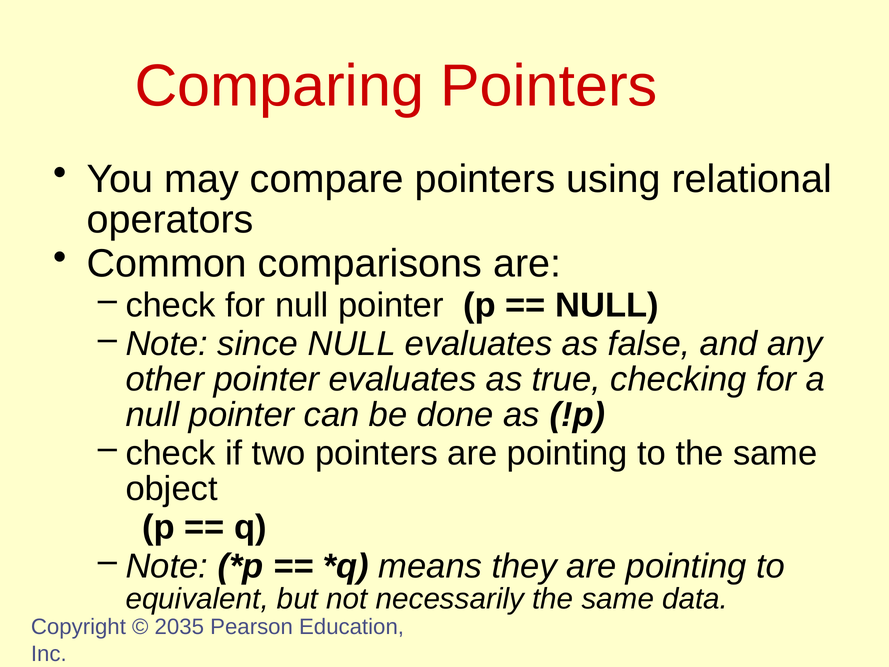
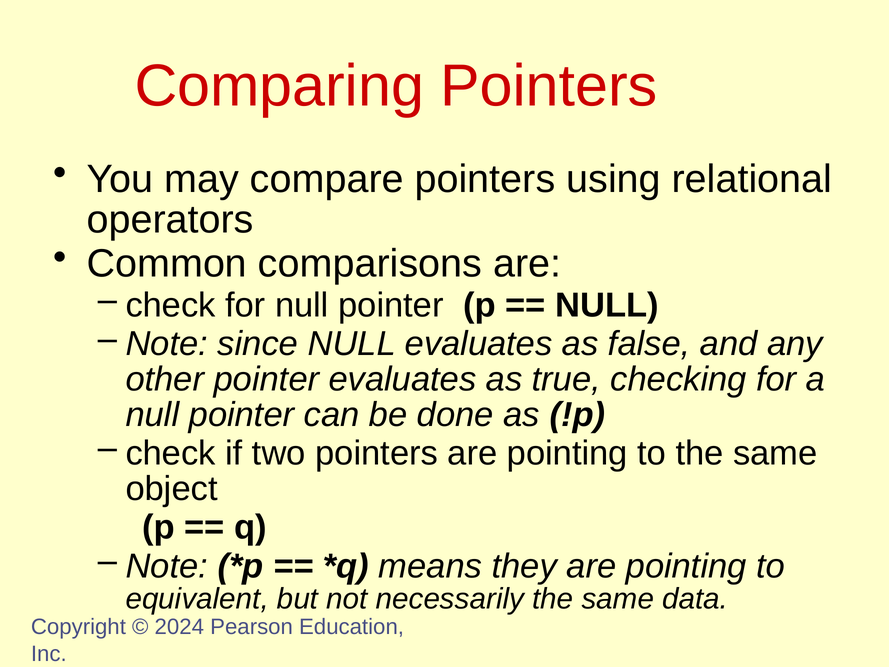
2035: 2035 -> 2024 (179, 627)
